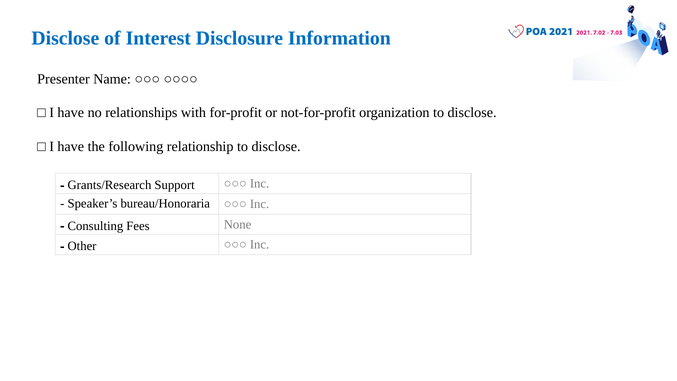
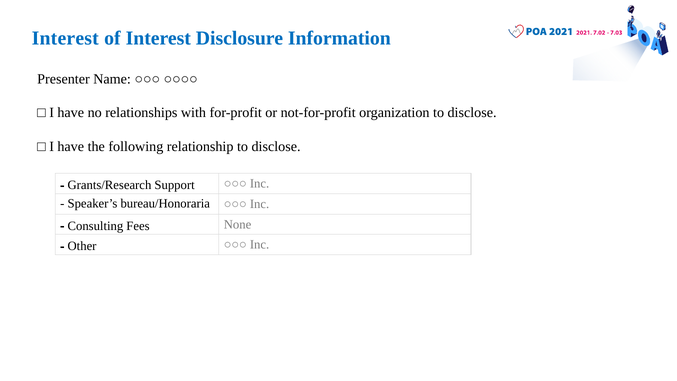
Disclose: Disclose -> Interest (65, 38)
